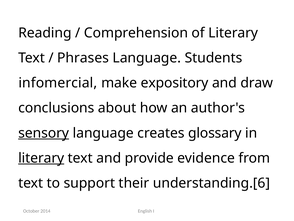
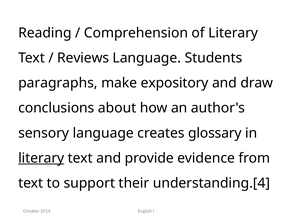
Phrases: Phrases -> Reviews (83, 58)
infomercial: infomercial -> paragraphs (58, 83)
sensory underline: present -> none (44, 133)
understanding.[6: understanding.[6 -> understanding.[4 (211, 183)
